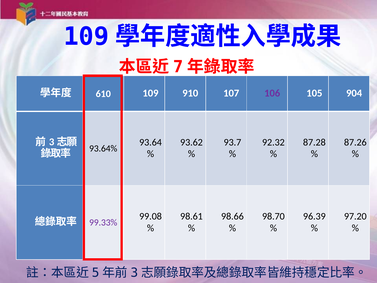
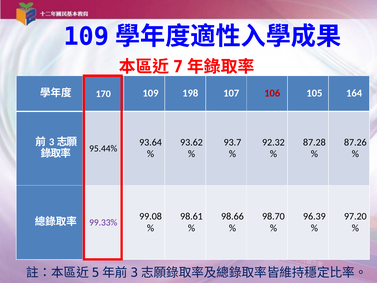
610: 610 -> 170 (103, 94)
910: 910 -> 198 (190, 93)
106 colour: purple -> red (272, 93)
904: 904 -> 164 (354, 93)
93.64%: 93.64% -> 95.44% (103, 148)
